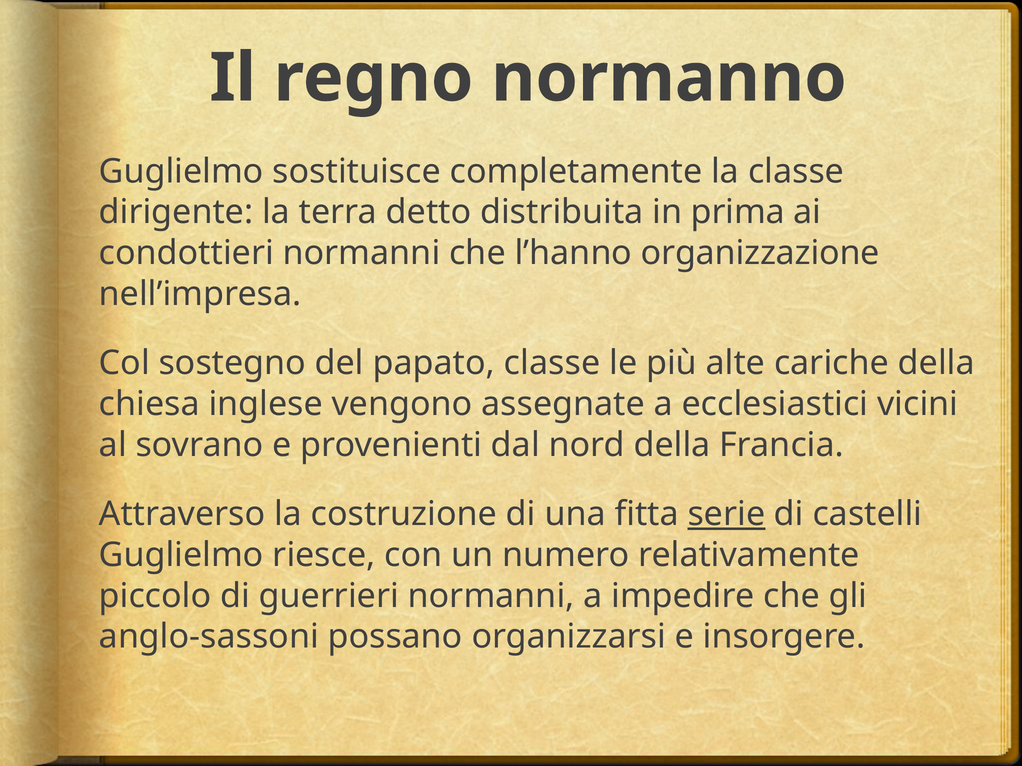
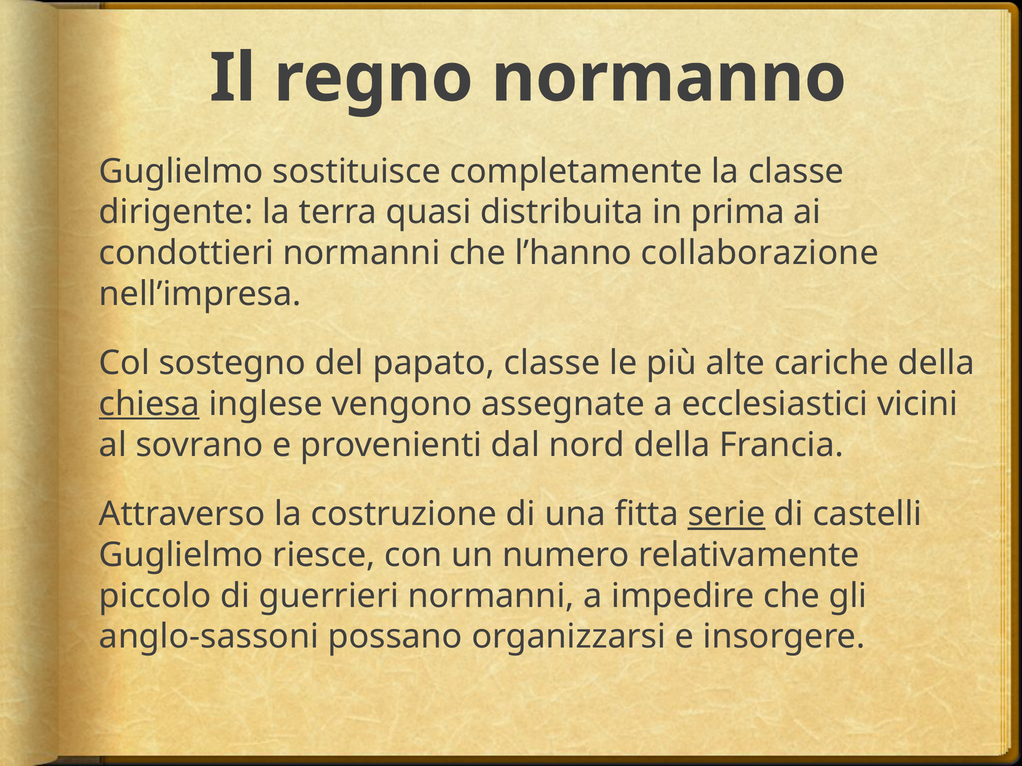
detto: detto -> quasi (429, 212)
organizzazione: organizzazione -> collaborazione (760, 253)
chiesa underline: none -> present (149, 404)
